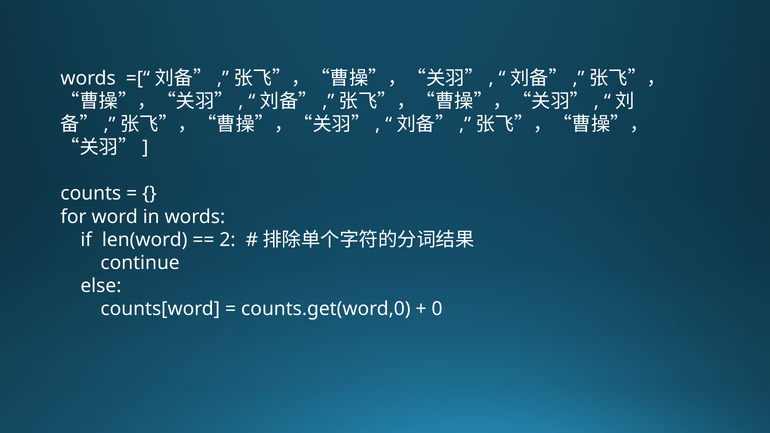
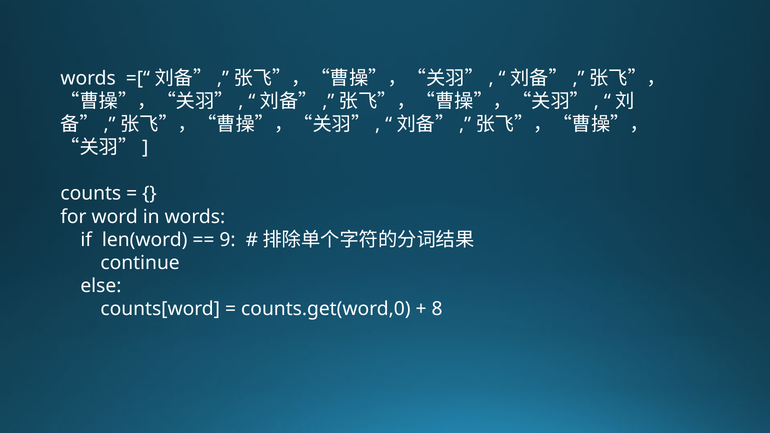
2: 2 -> 9 (228, 240)
0: 0 -> 8 (437, 309)
